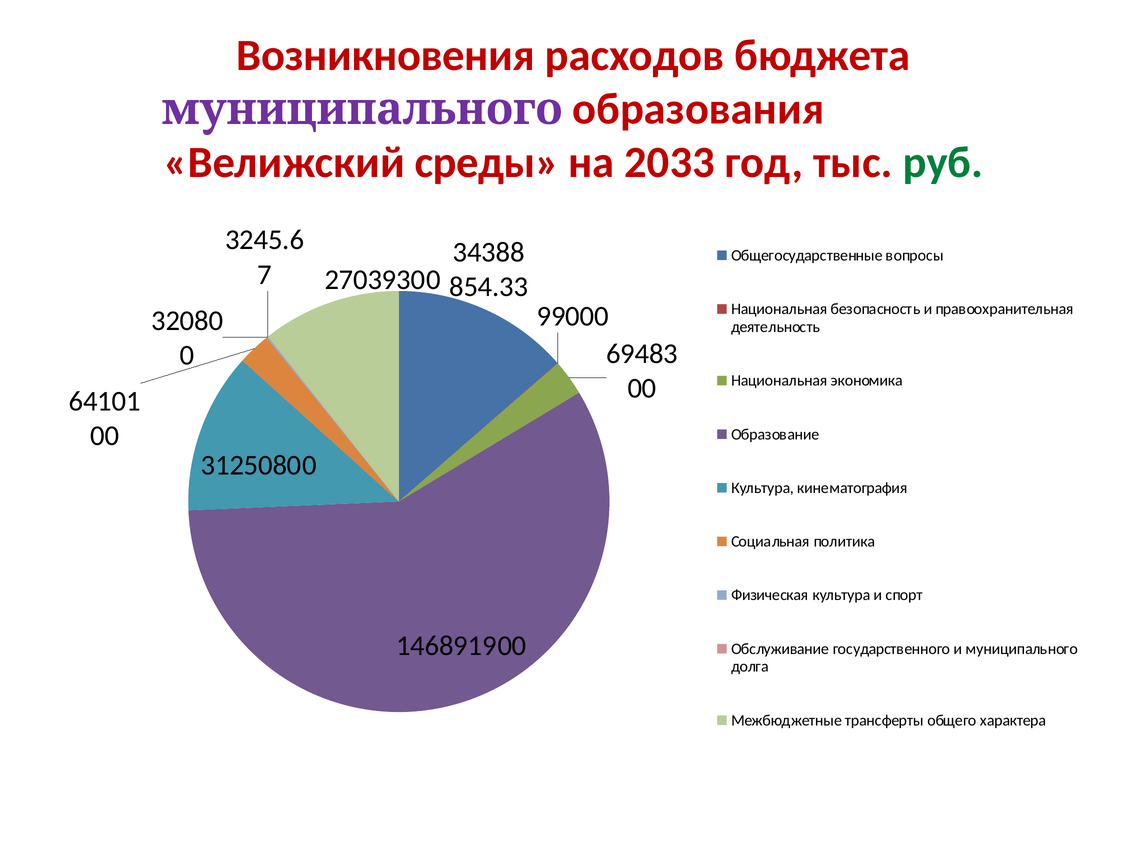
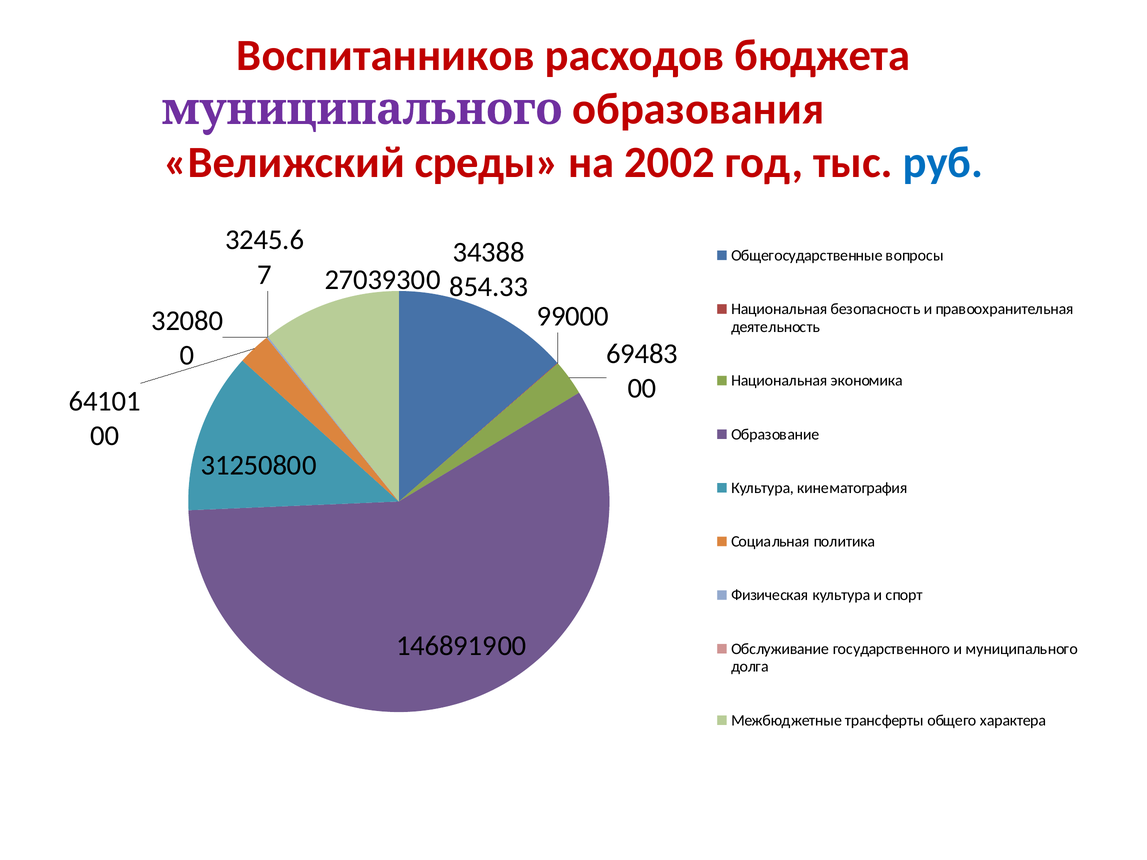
Возникновения: Возникновения -> Воспитанников (386, 56)
2033: 2033 -> 2002 (670, 163)
руб colour: green -> blue (943, 163)
